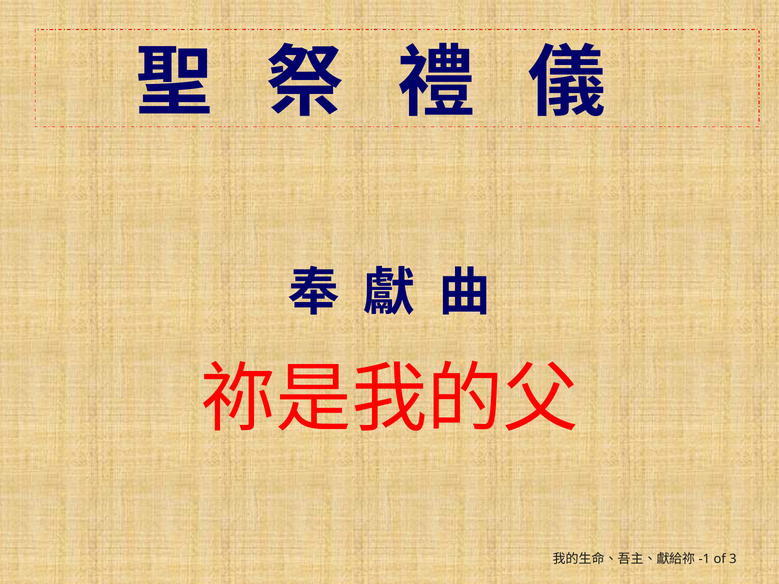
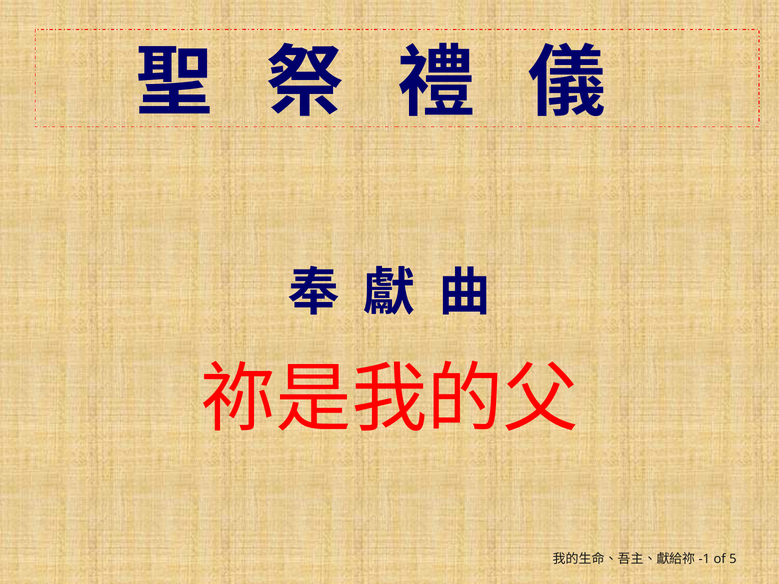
3: 3 -> 5 (733, 559)
